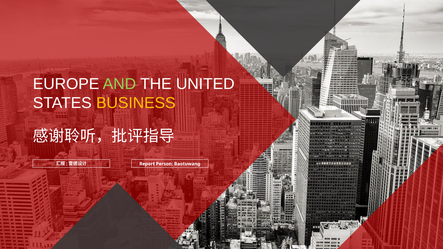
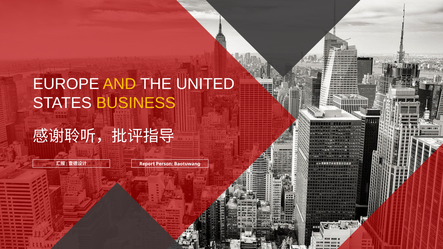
AND colour: light green -> yellow (119, 84)
